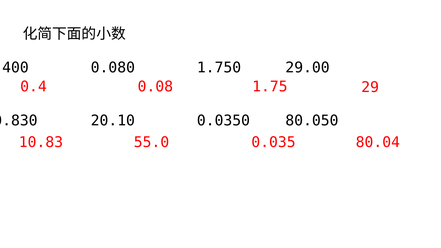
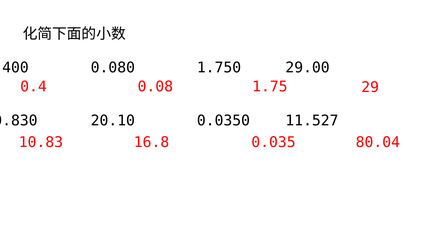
80.050: 80.050 -> 11.527 (312, 121)
55.0: 55.0 -> 16.8 (152, 142)
